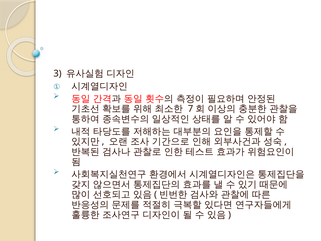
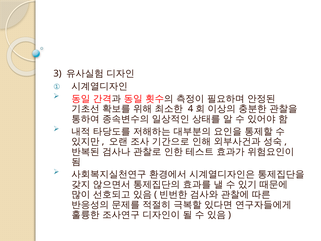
7: 7 -> 4 (191, 109)
